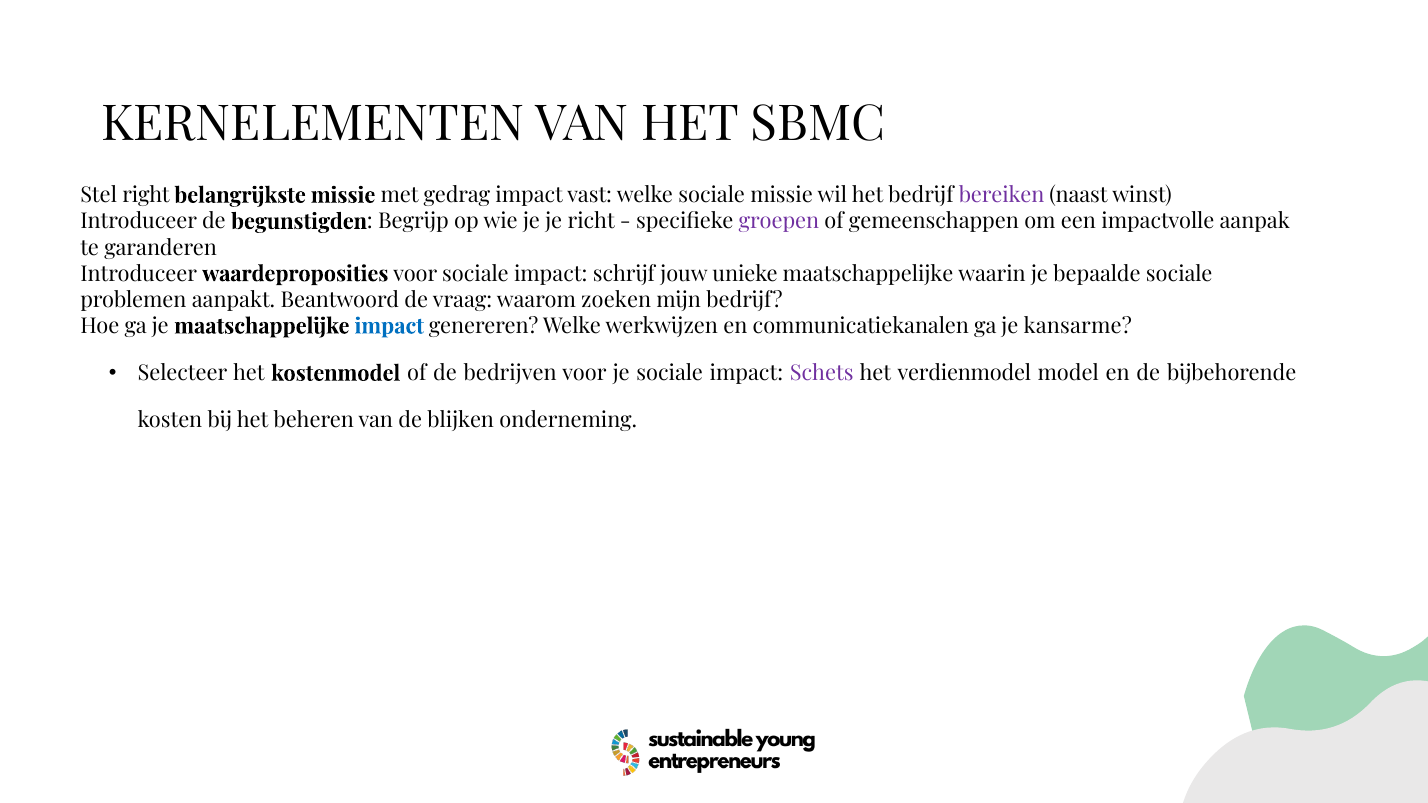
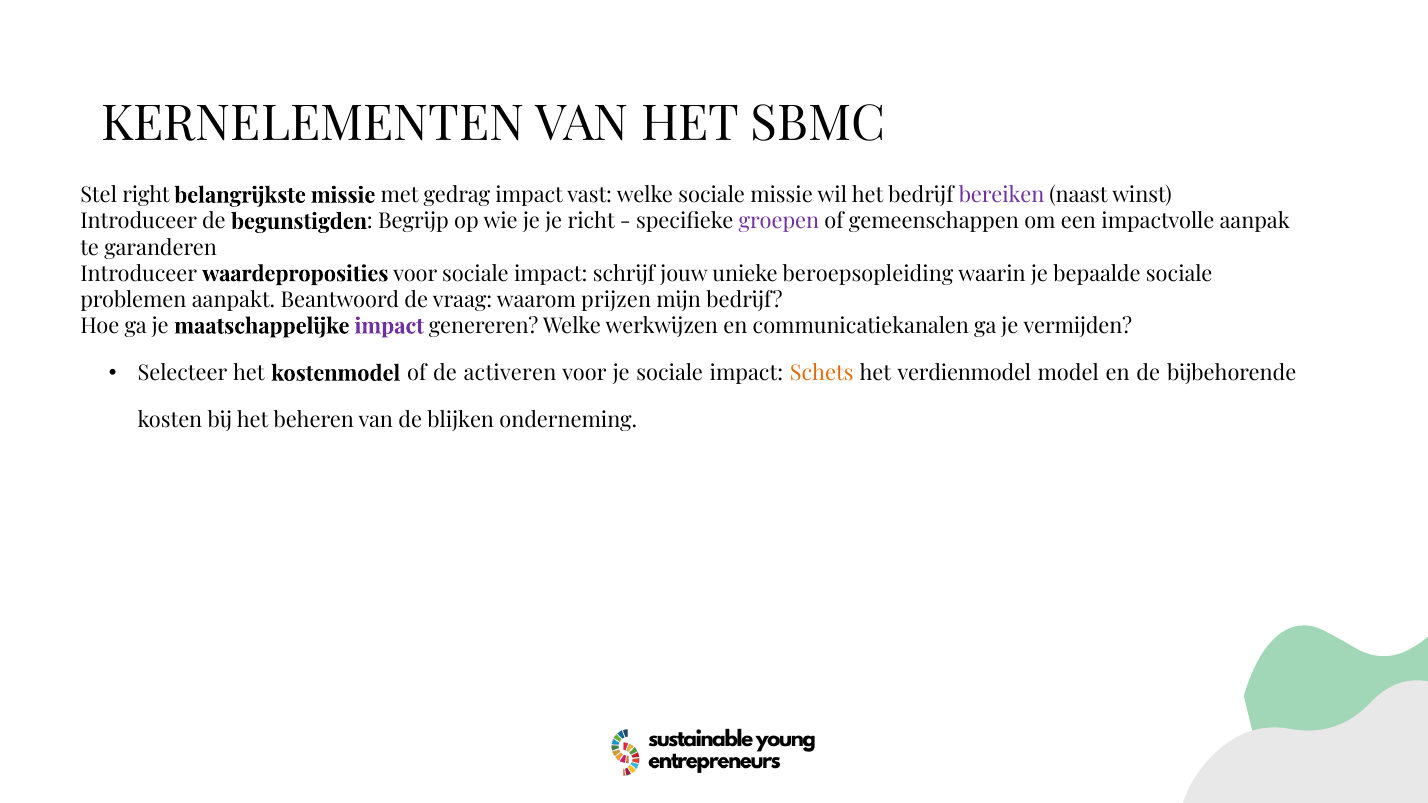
unieke maatschappelijke: maatschappelijke -> beroepsopleiding (868, 274)
zoeken: zoeken -> prijzen (616, 300)
impact colour: blue -> purple (389, 326)
kansarme: kansarme -> vermijden (1078, 326)
bedrijven: bedrijven -> activeren (510, 374)
Schets colour: purple -> orange (822, 374)
